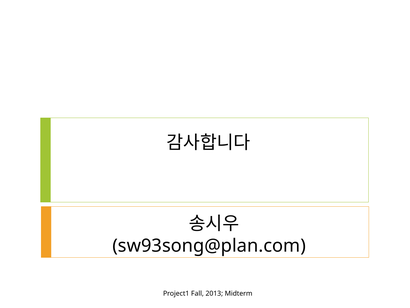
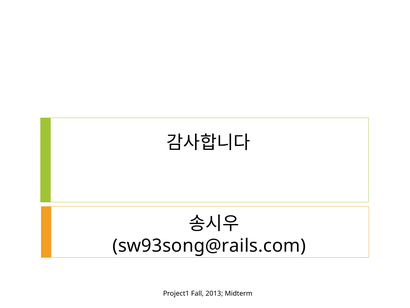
sw93song@plan.com: sw93song@plan.com -> sw93song@rails.com (209, 245)
